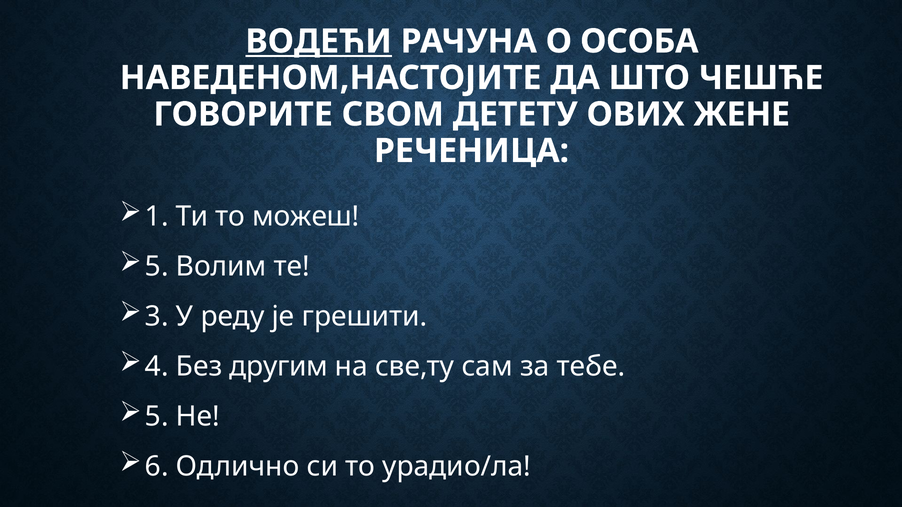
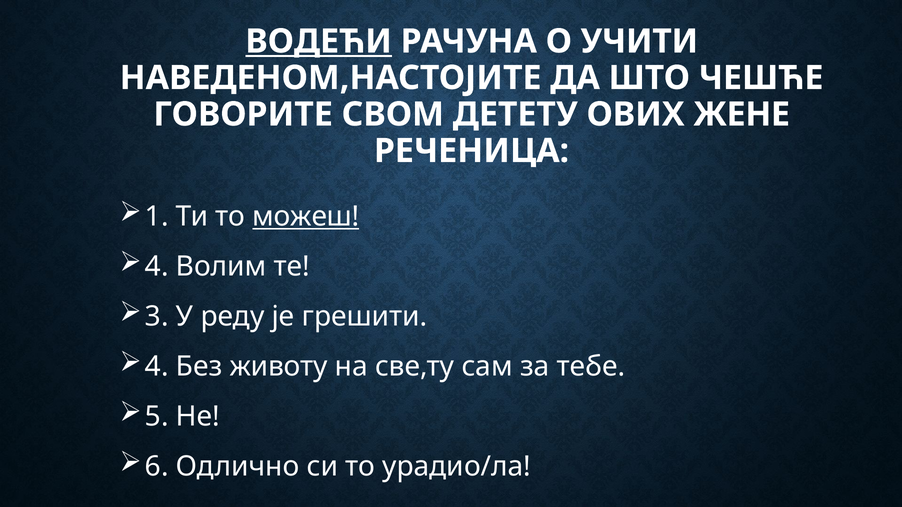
ОСОБА: ОСОБА -> УЧИТИ (639, 41)
можеш underline: none -> present (306, 217)
5: 5 -> 4 (157, 267)
другим: другим -> животу (279, 367)
